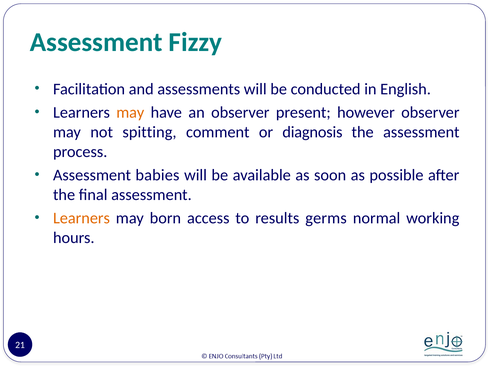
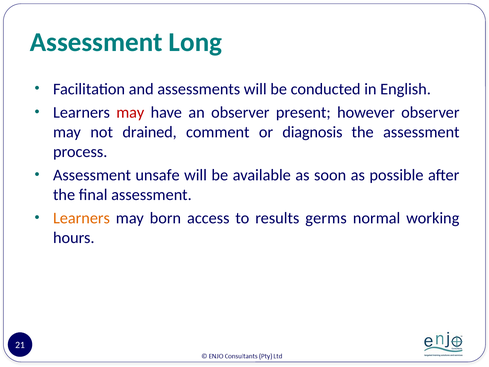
Fizzy: Fizzy -> Long (195, 42)
may colour: orange -> red (130, 112)
spitting: spitting -> drained (150, 132)
babies: babies -> unsafe (158, 175)
